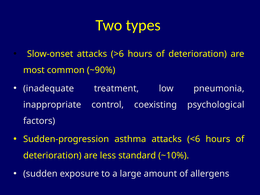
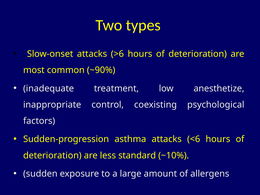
pneumonia: pneumonia -> anesthetize (219, 88)
